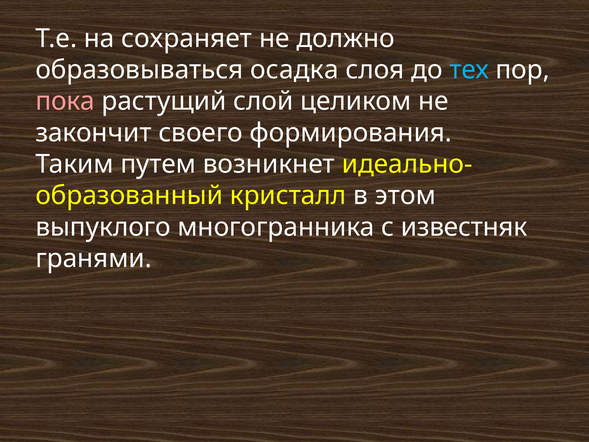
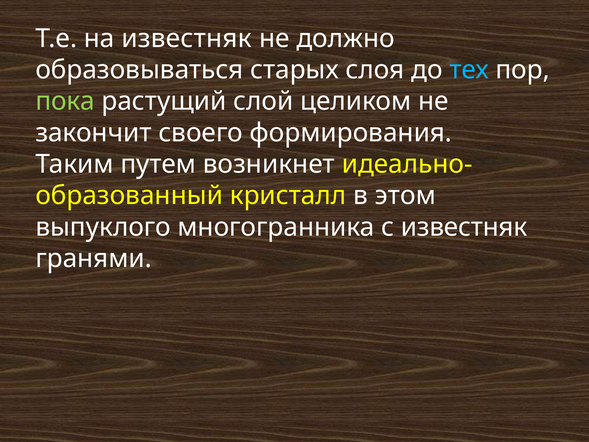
на сохраняет: сохраняет -> известняк (187, 38)
осадка: осадка -> старых (294, 70)
пока colour: pink -> light green (65, 101)
